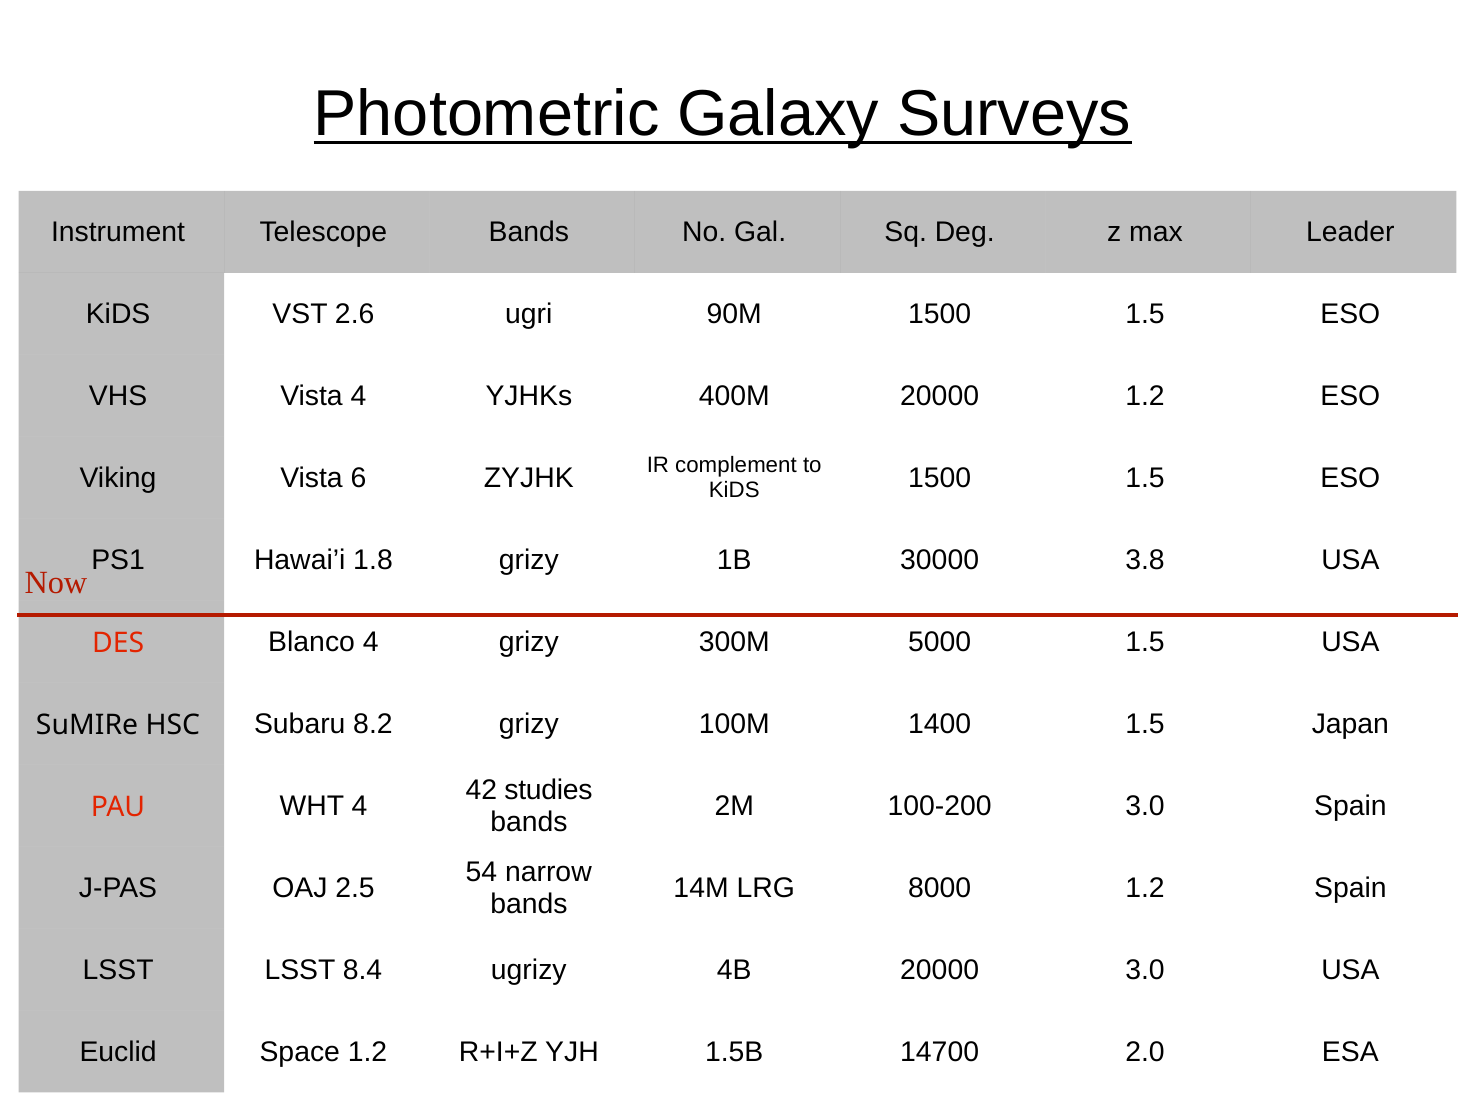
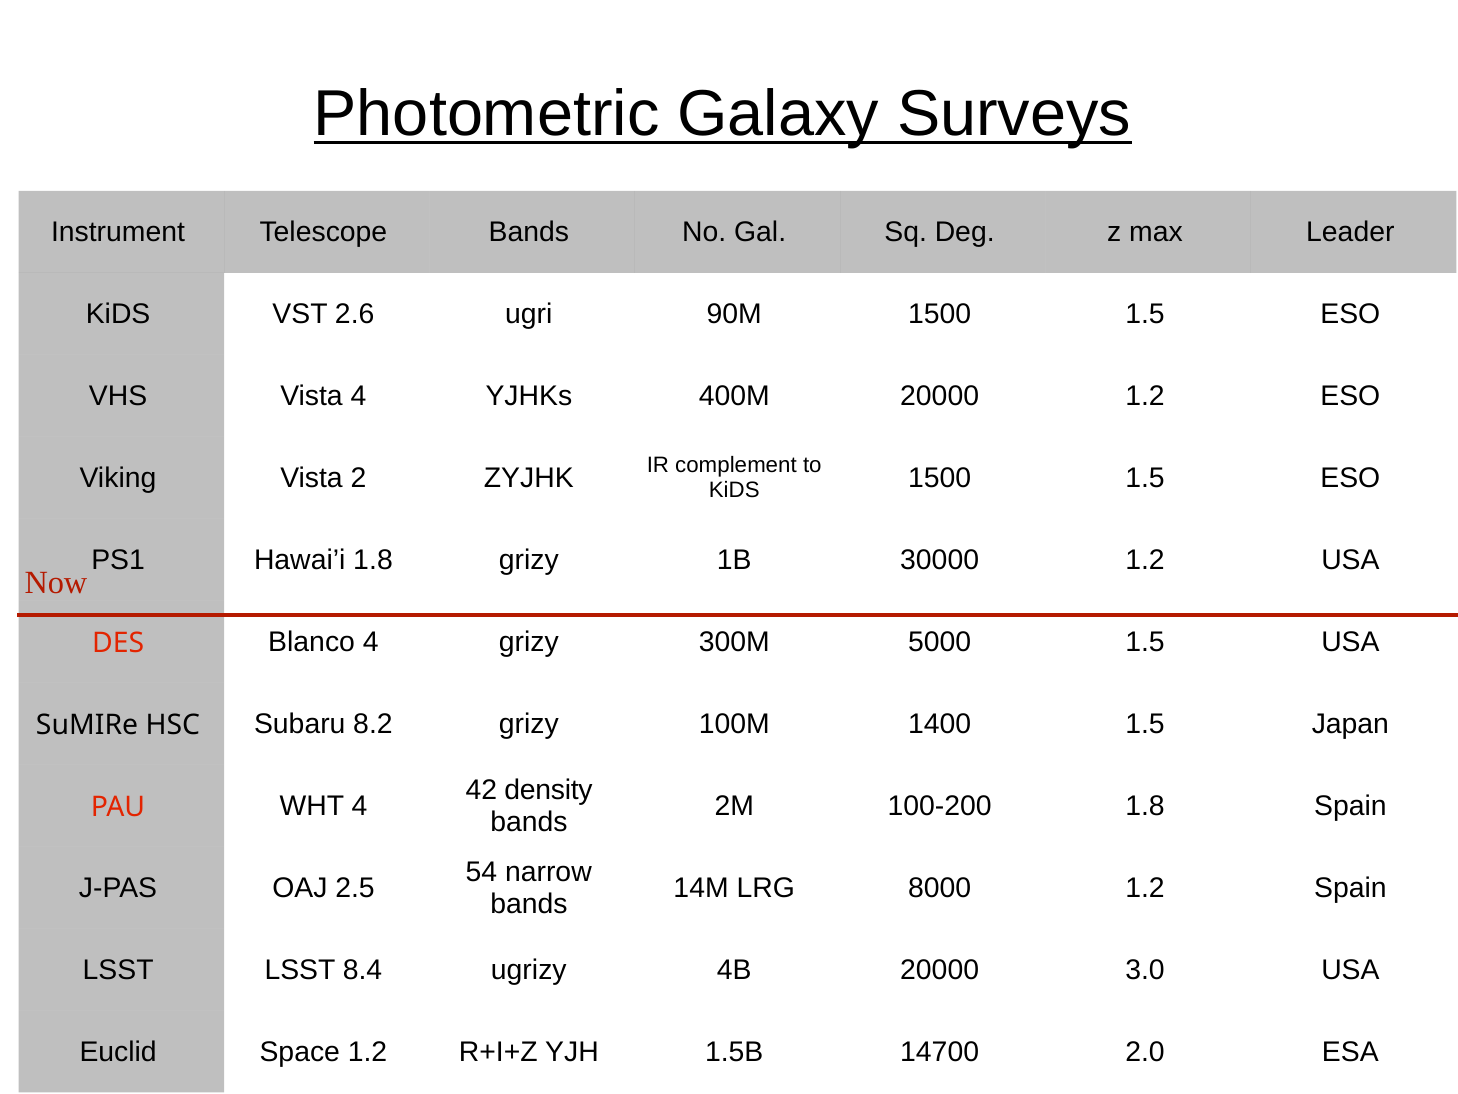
6: 6 -> 2 (359, 478)
30000 3.8: 3.8 -> 1.2 (1145, 560)
studies: studies -> density (549, 790)
100-200 3.0: 3.0 -> 1.8 (1145, 806)
